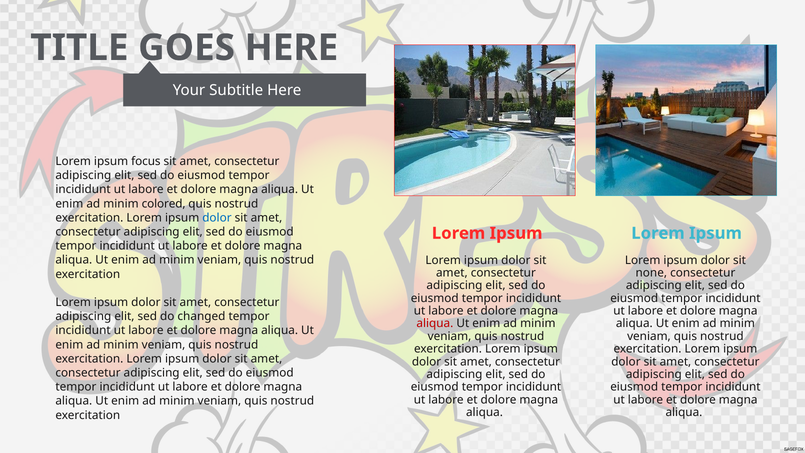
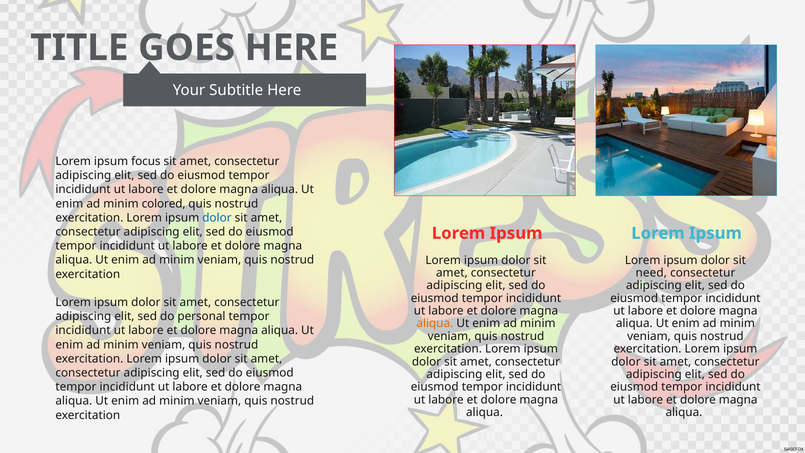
none: none -> need (651, 273)
changed: changed -> personal (201, 316)
aliqua colour: red -> orange (435, 323)
